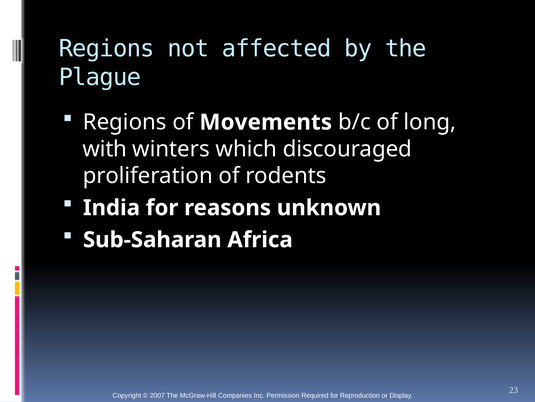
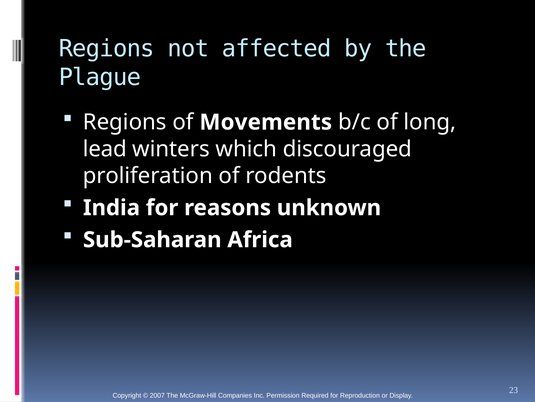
with: with -> lead (105, 149)
